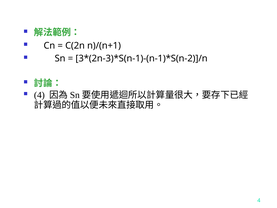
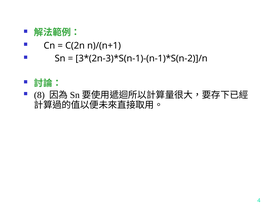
4: 4 -> 8 (39, 95)
